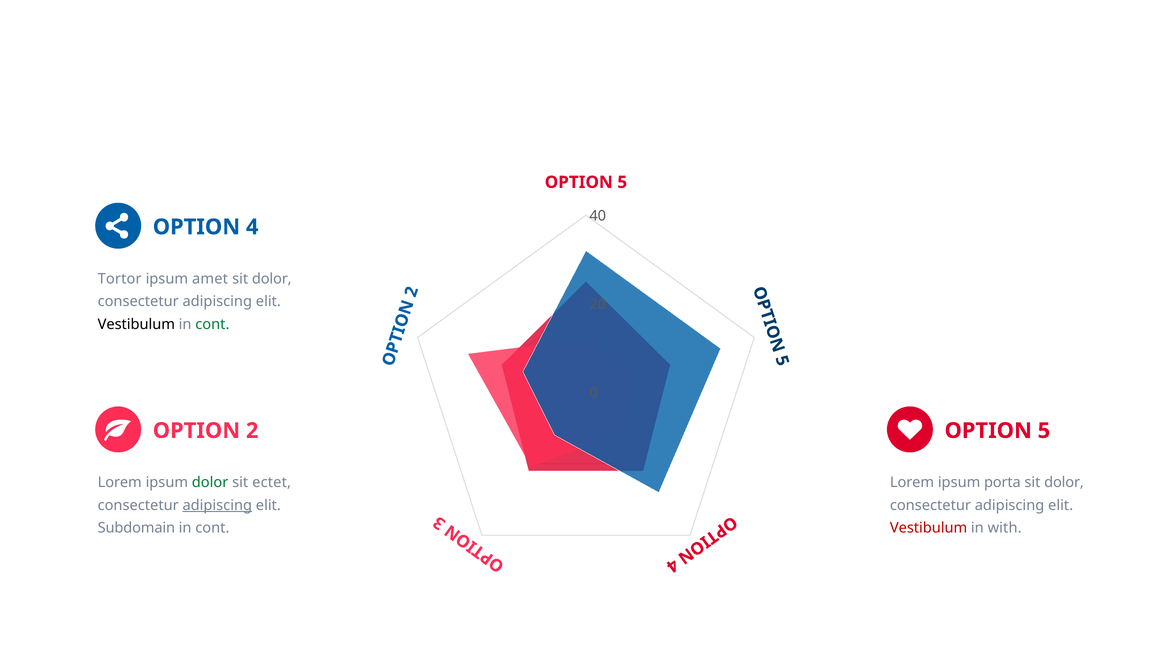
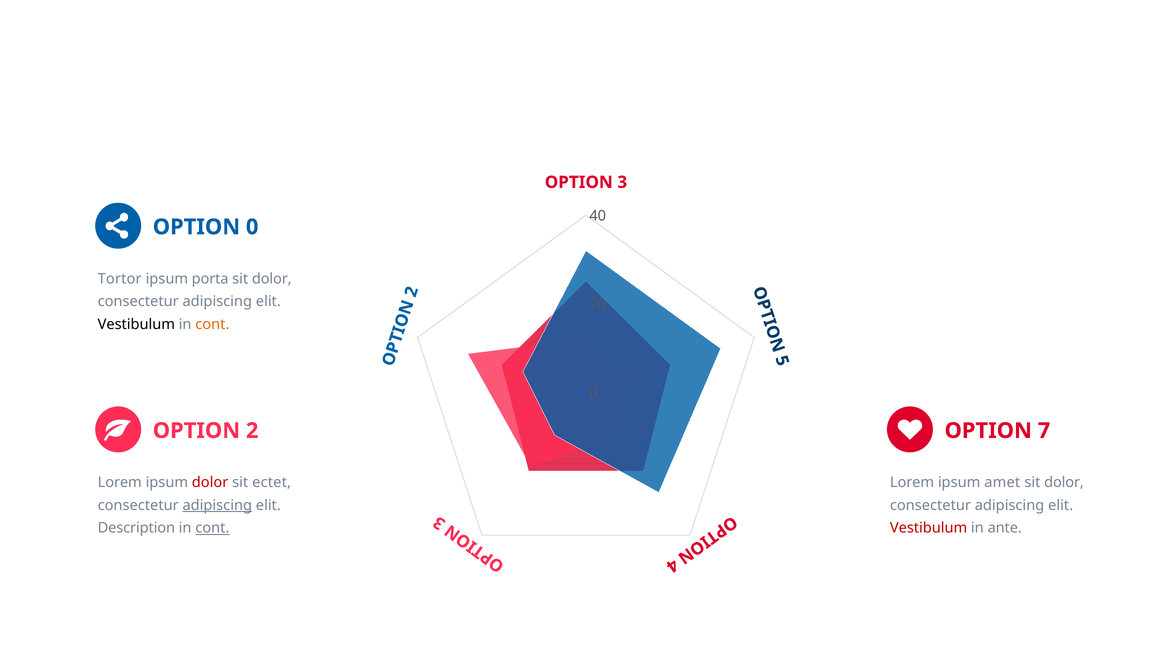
5: 5 -> 3 (622, 182)
OPTION 4: 4 -> 0 (252, 227)
amet: amet -> porta (210, 279)
cont colour: green -> orange (212, 325)
5: 5 -> 7 (1044, 431)
dolor colour: green -> red (210, 483)
porta: porta -> amet (1002, 483)
Subdomain: Subdomain -> Description (136, 528)
cont underline: none -> present (212, 528)
with: with -> ante (1005, 528)
